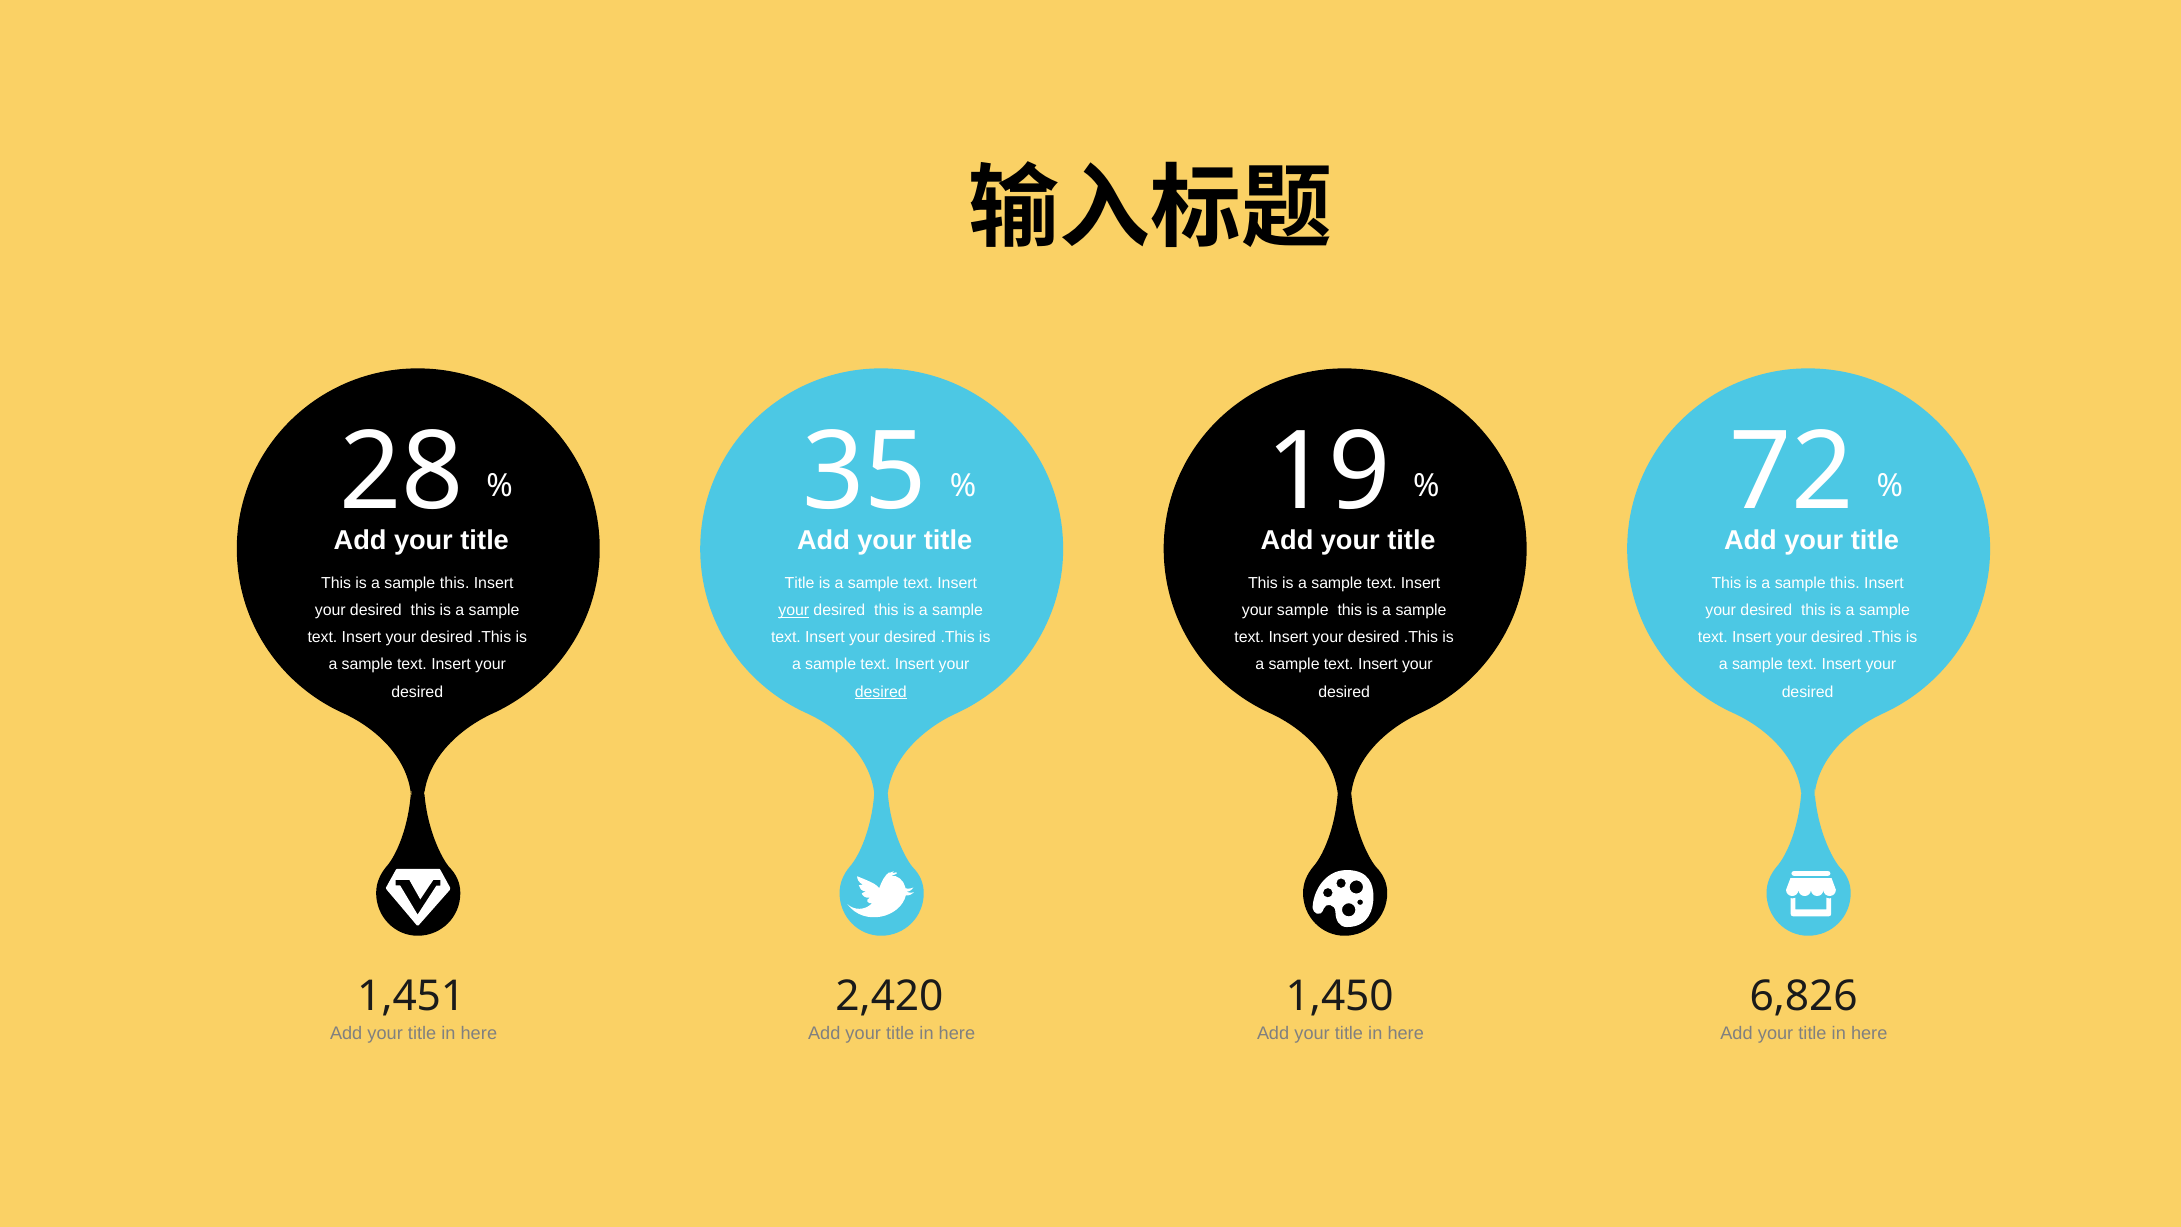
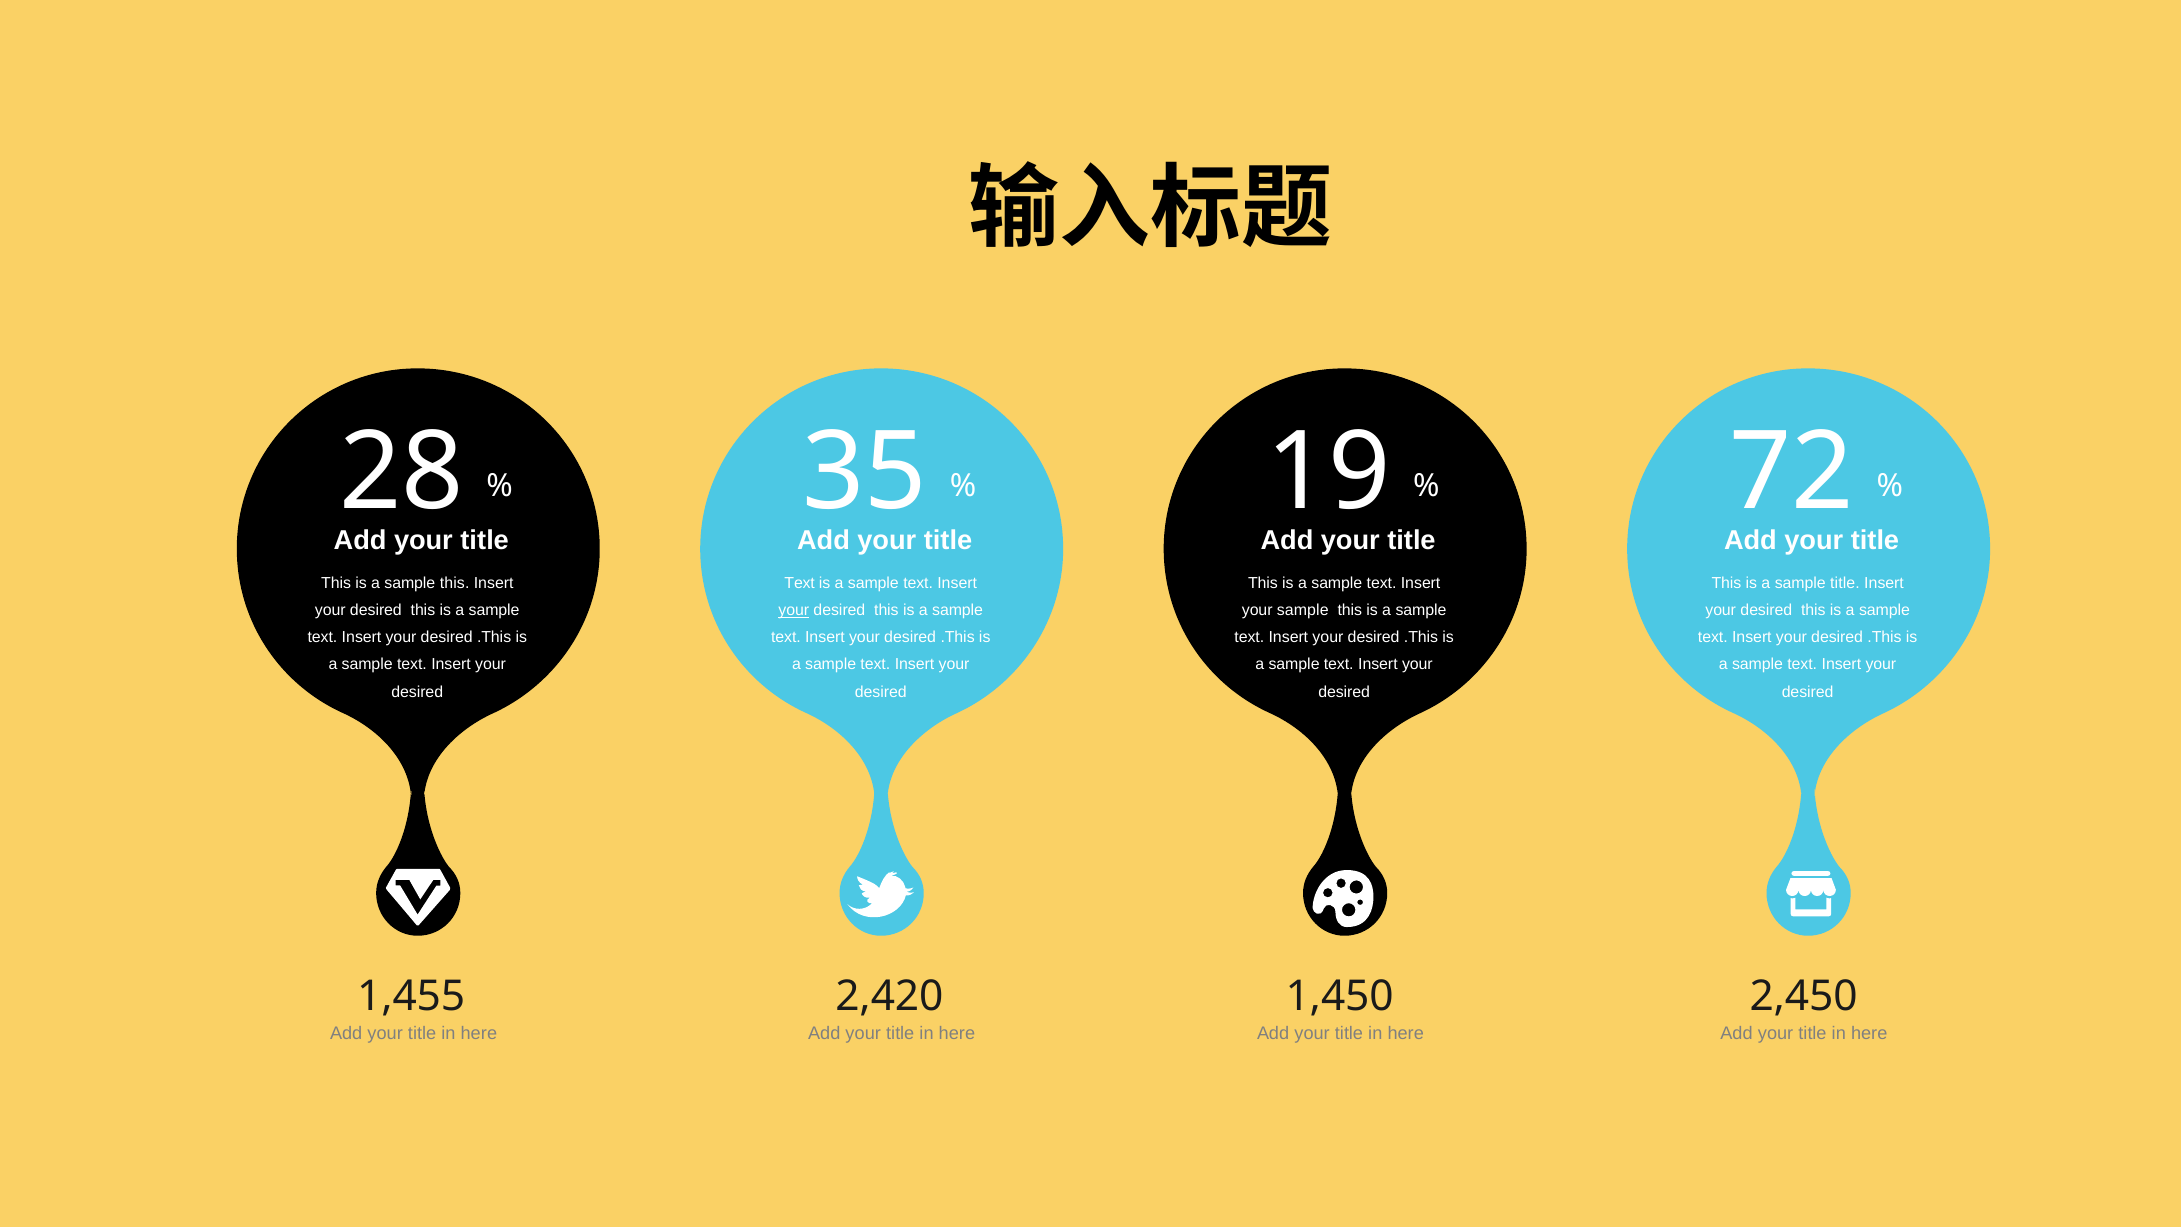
Title: Title -> Text (800, 583)
this: this -> title (1845, 583)
desired underline: present -> none (881, 692)
1,451: 1,451 -> 1,455 (411, 996)
6,826: 6,826 -> 2,450 (1804, 996)
